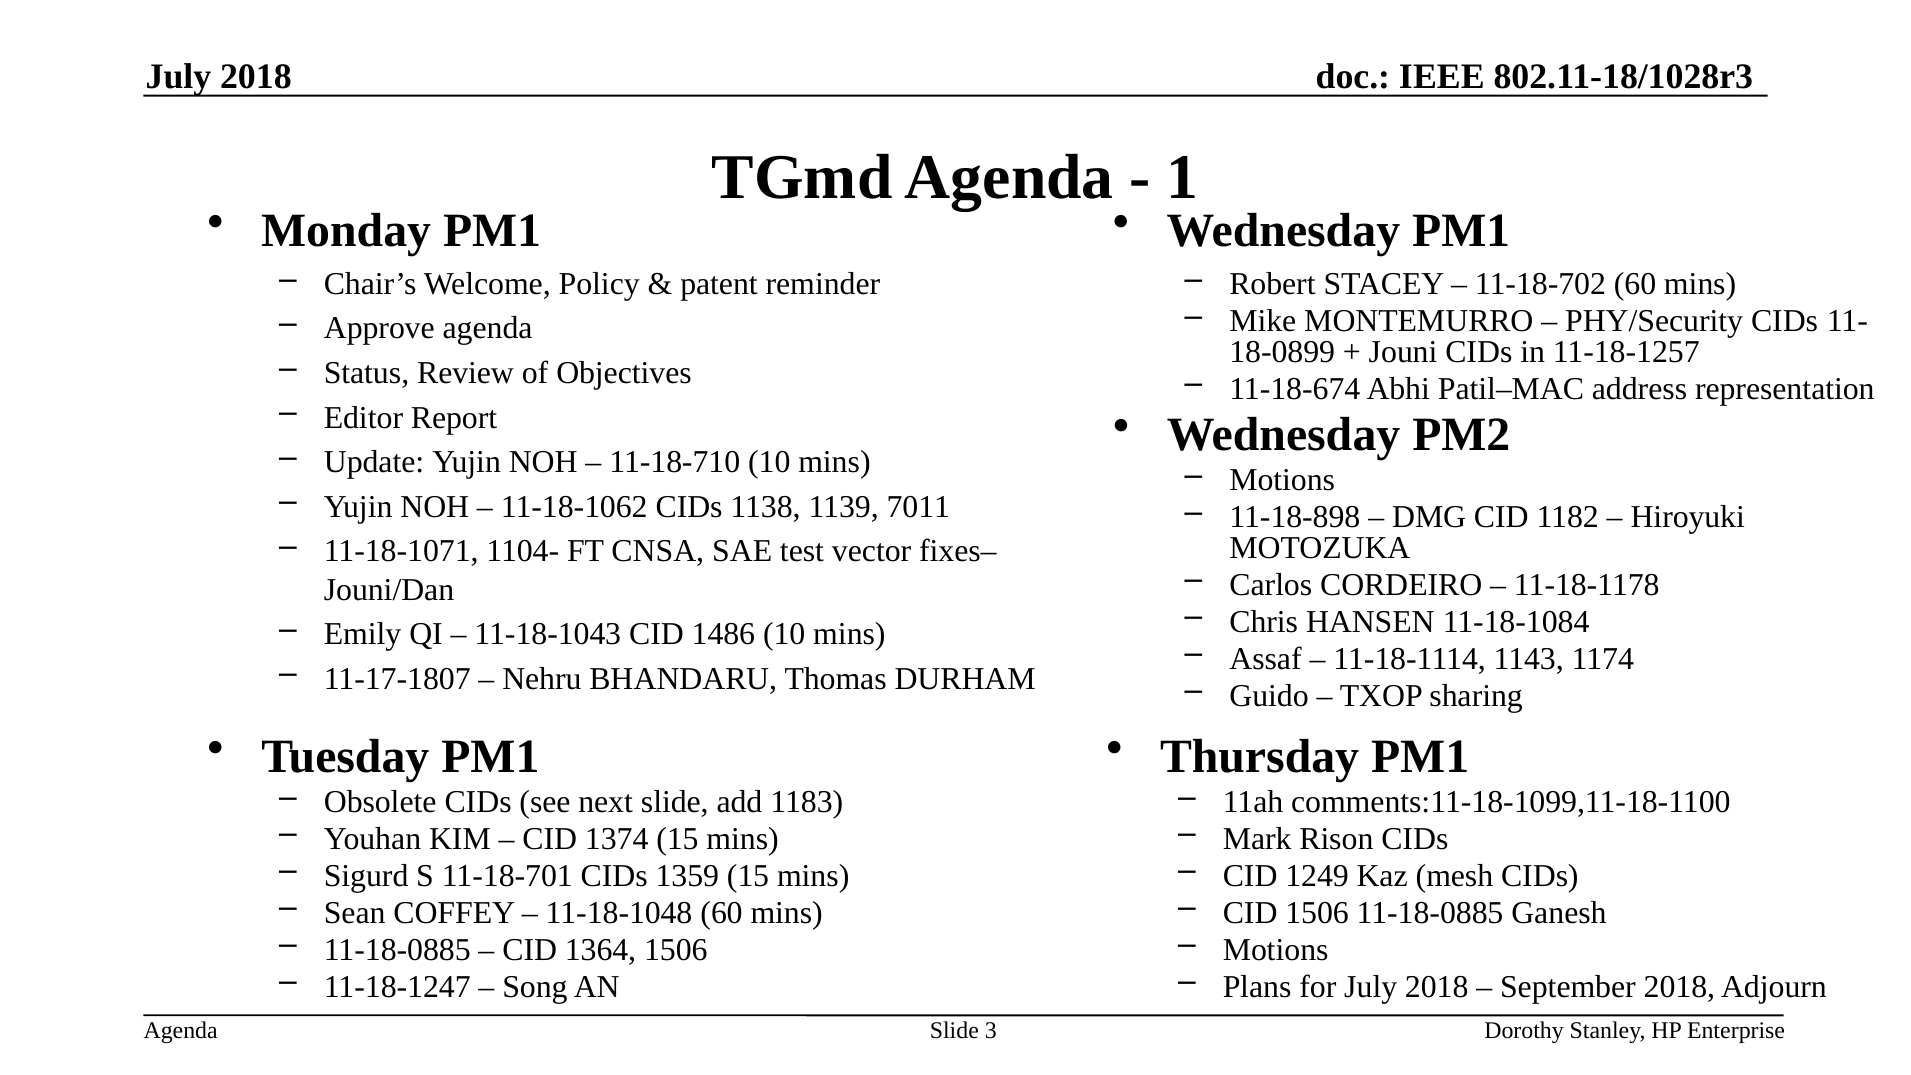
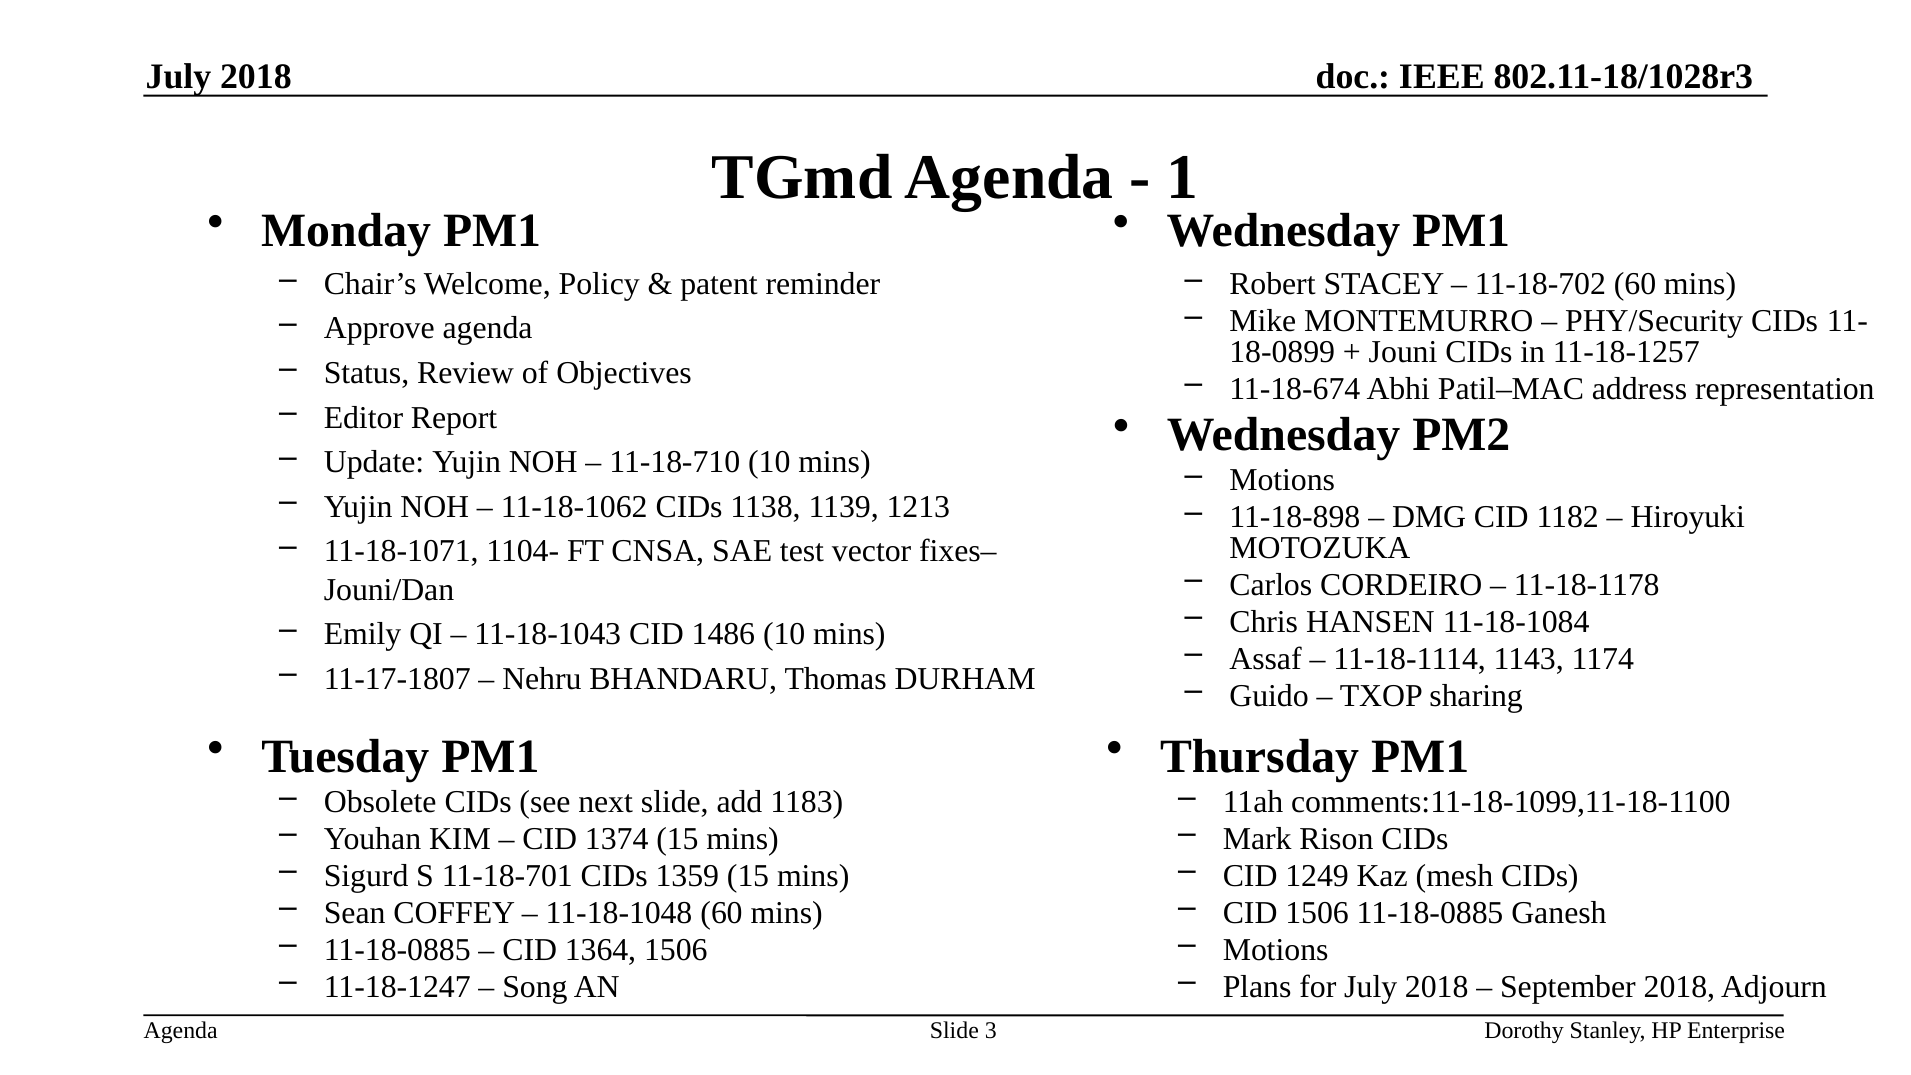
7011: 7011 -> 1213 (918, 507)
